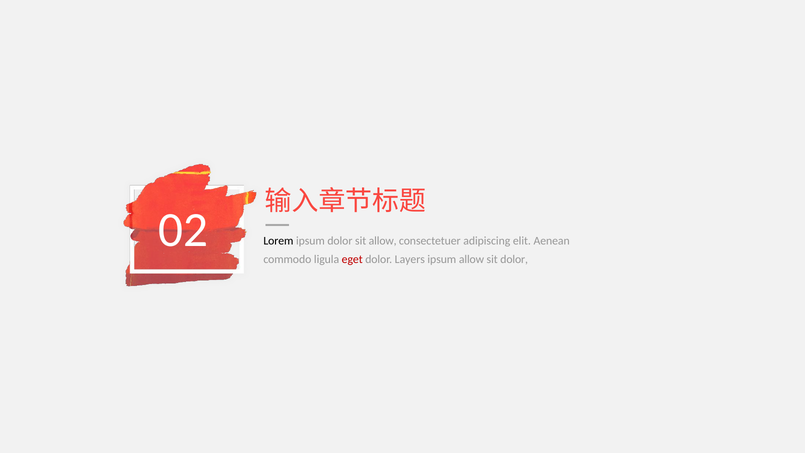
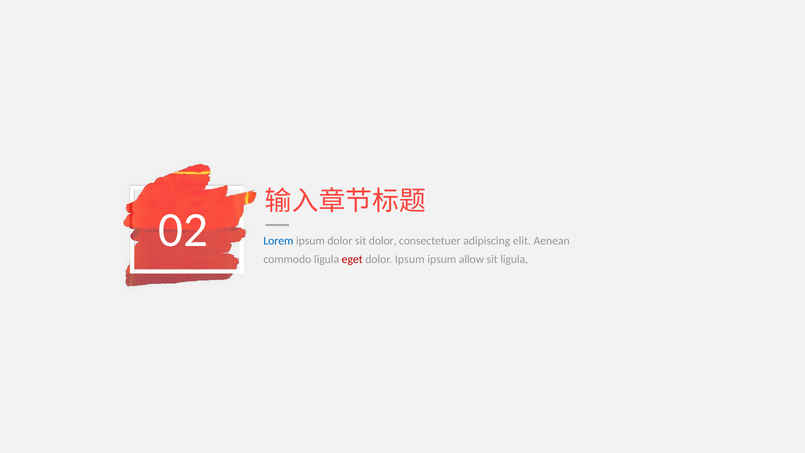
Lorem colour: black -> blue (278, 241)
sit allow: allow -> dolor (383, 241)
dolor Layers: Layers -> Ipsum (410, 259)
sit dolor: dolor -> ligula (514, 259)
